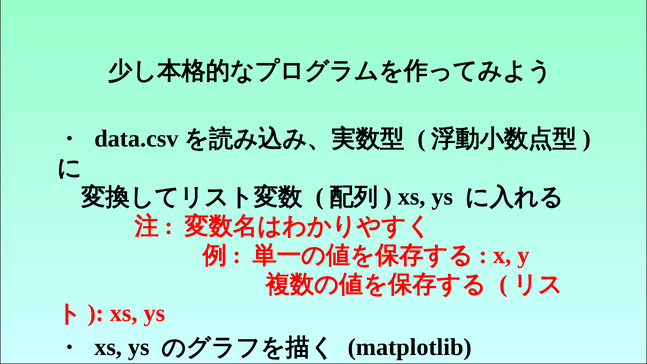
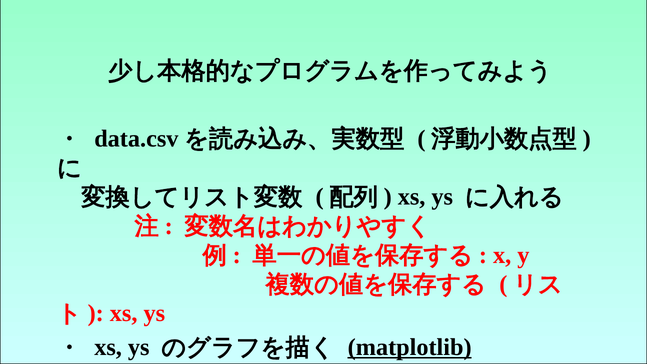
matplotlib underline: none -> present (410, 347)
